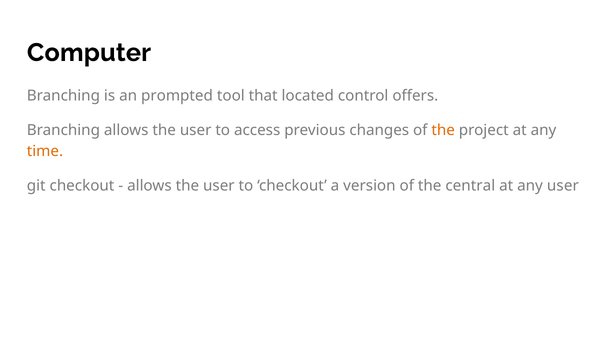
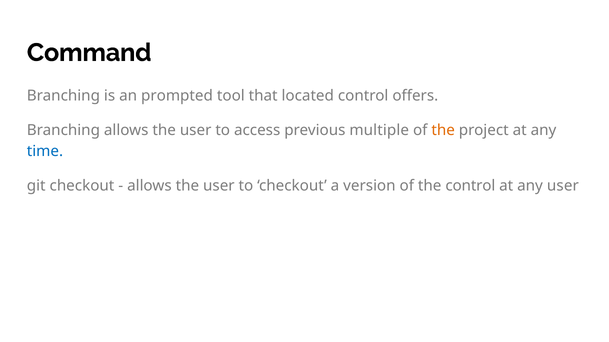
Computer: Computer -> Command (89, 53)
changes: changes -> multiple (379, 130)
time colour: orange -> blue (45, 151)
the central: central -> control (470, 186)
